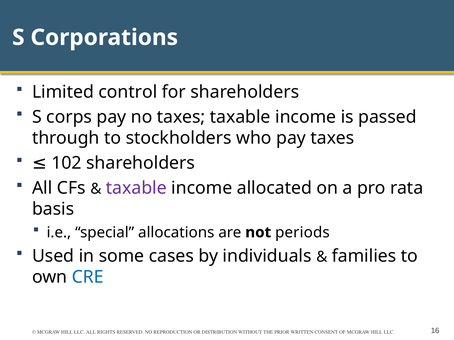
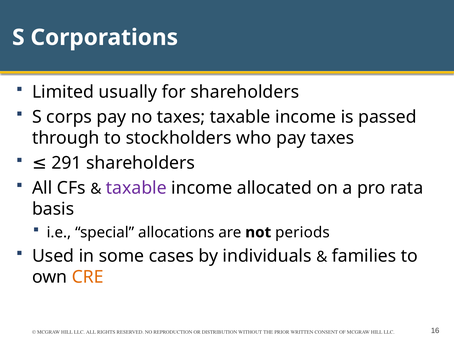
control: control -> usually (128, 92)
102: 102 -> 291 (66, 163)
CRE colour: blue -> orange (88, 278)
